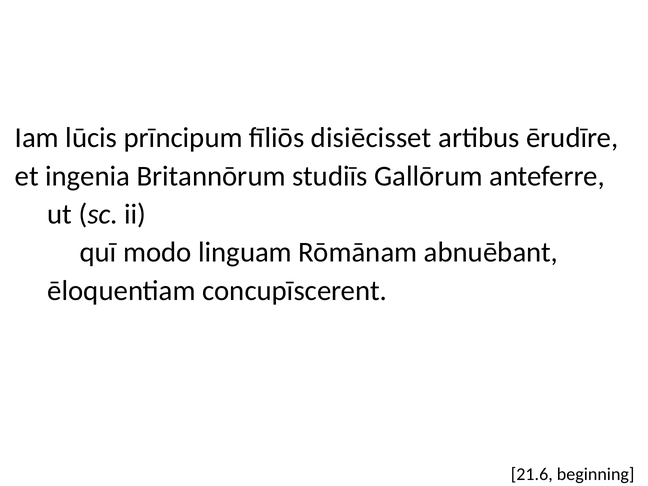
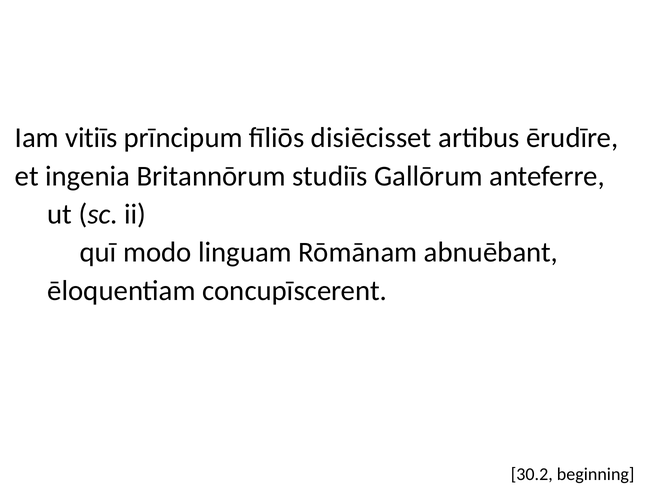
lūcis: lūcis -> vitiīs (91, 138)
21.6: 21.6 -> 30.2 (532, 474)
